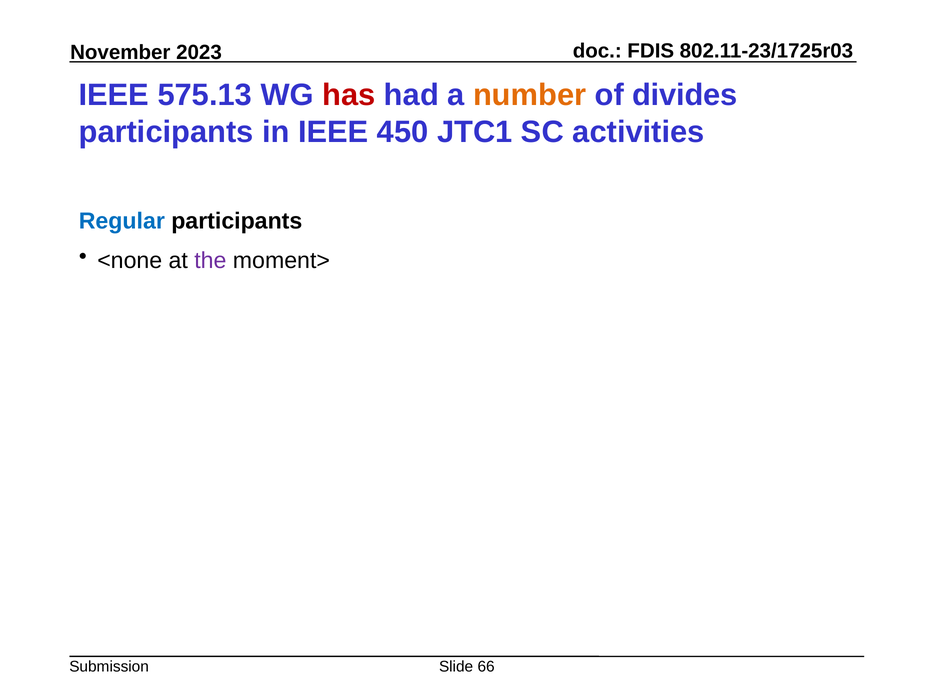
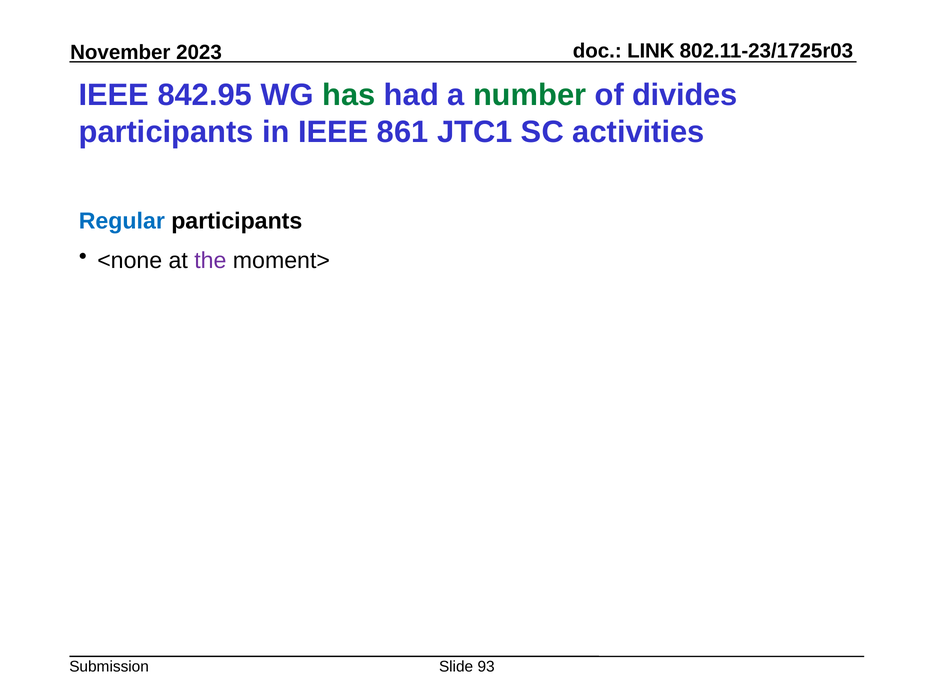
FDIS: FDIS -> LINK (651, 51)
575.13: 575.13 -> 842.95 (205, 95)
has colour: red -> green (349, 95)
number colour: orange -> green (530, 95)
450: 450 -> 861 (403, 132)
66: 66 -> 93 (486, 666)
